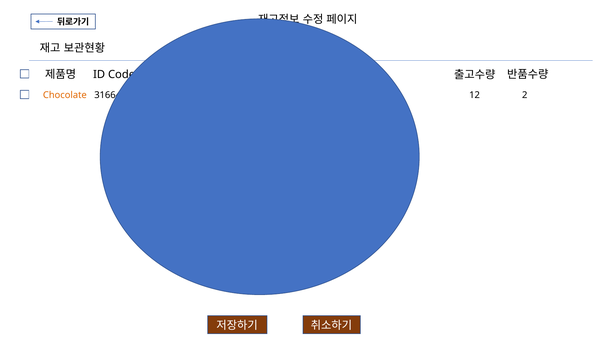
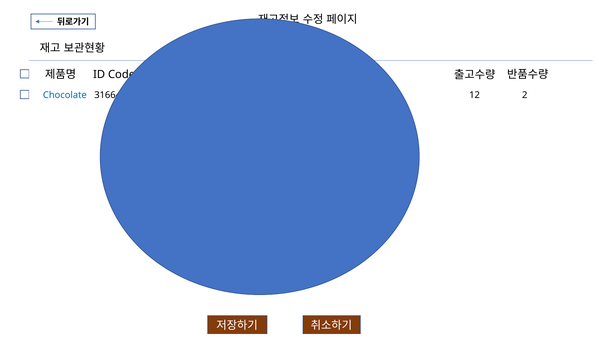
Chocolate colour: orange -> blue (65, 95)
